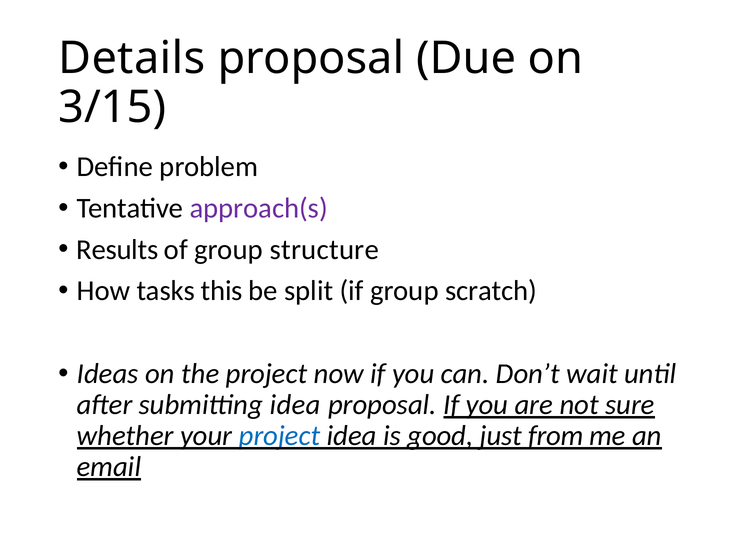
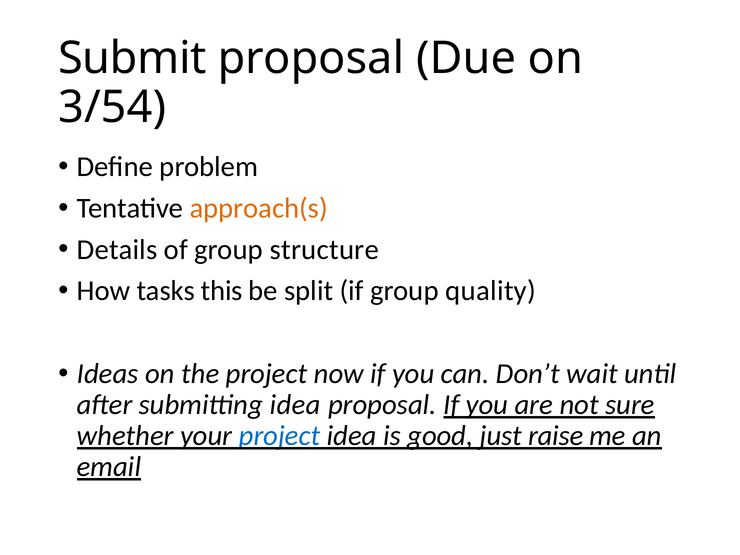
Details: Details -> Submit (132, 58)
3/15: 3/15 -> 3/54 (112, 107)
approach(s colour: purple -> orange (259, 208)
Results: Results -> Details (117, 250)
scratch: scratch -> quality (491, 291)
from: from -> raise (556, 436)
